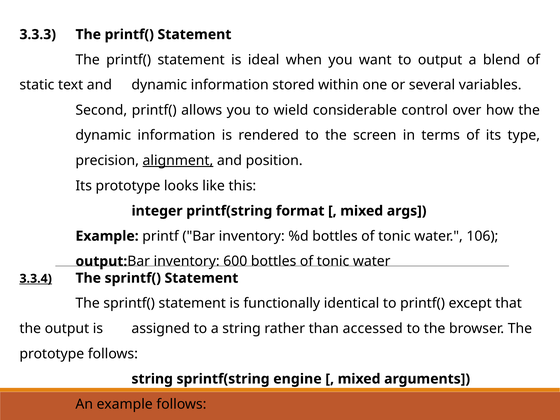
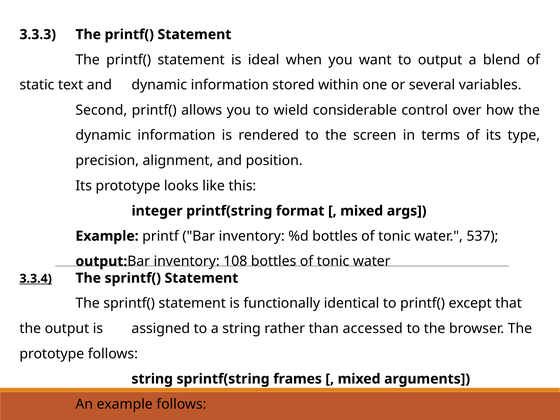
alignment underline: present -> none (178, 161)
106: 106 -> 537 (482, 236)
600: 600 -> 108 (235, 261)
engine: engine -> frames (298, 379)
